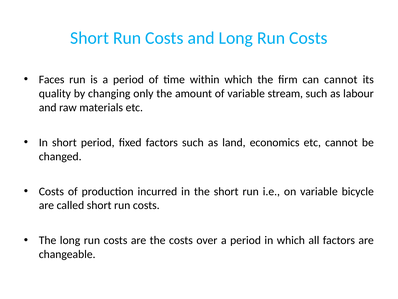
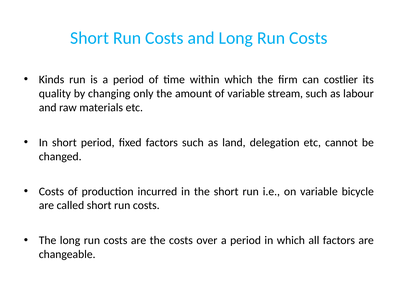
Faces: Faces -> Kinds (52, 79)
can cannot: cannot -> costlier (341, 79)
economics: economics -> delegation (275, 142)
